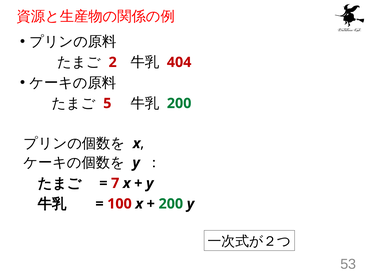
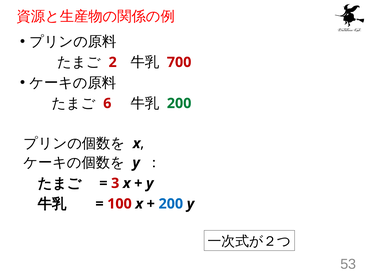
404: 404 -> 700 (179, 62)
5: 5 -> 6 (107, 103)
7: 7 -> 3 (115, 183)
200 colour: green -> blue (171, 204)
